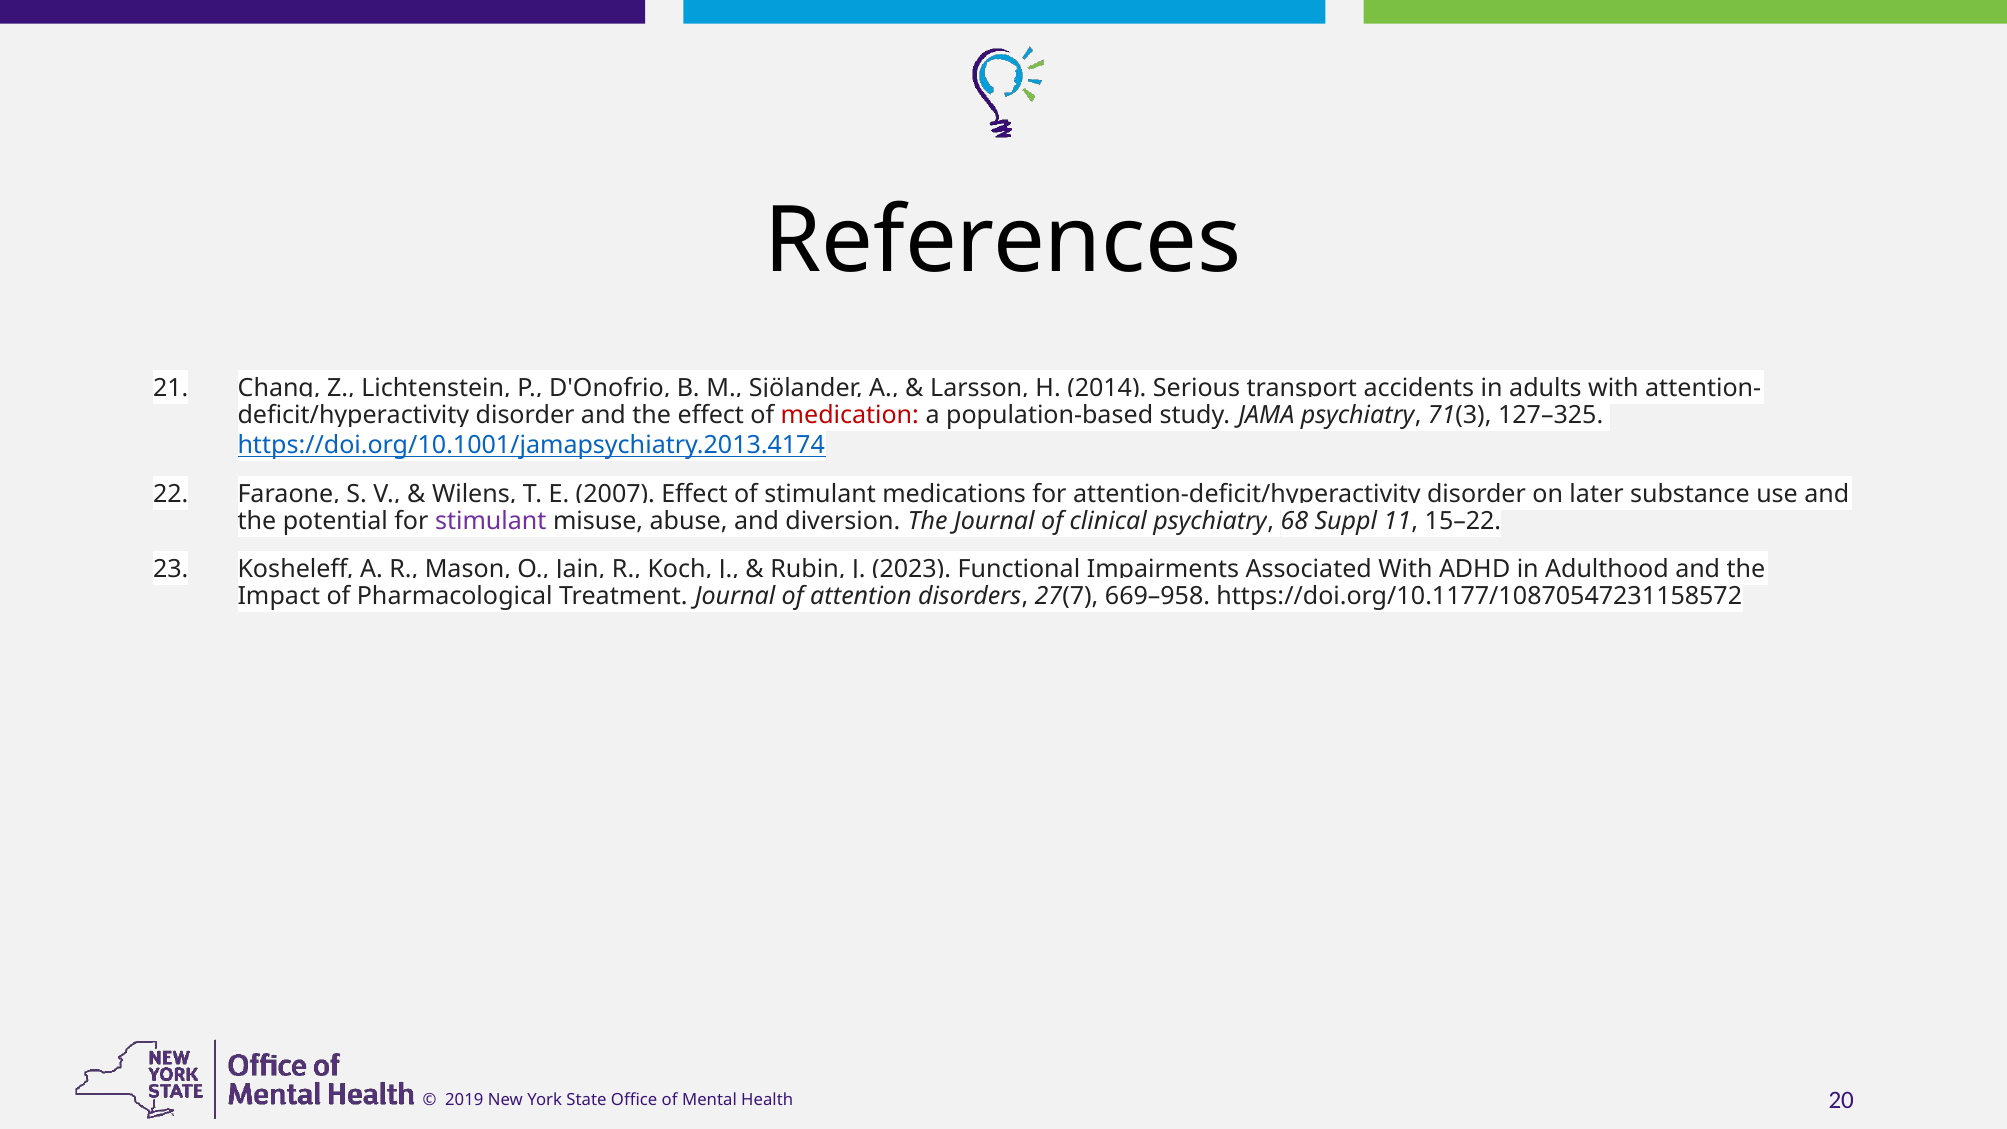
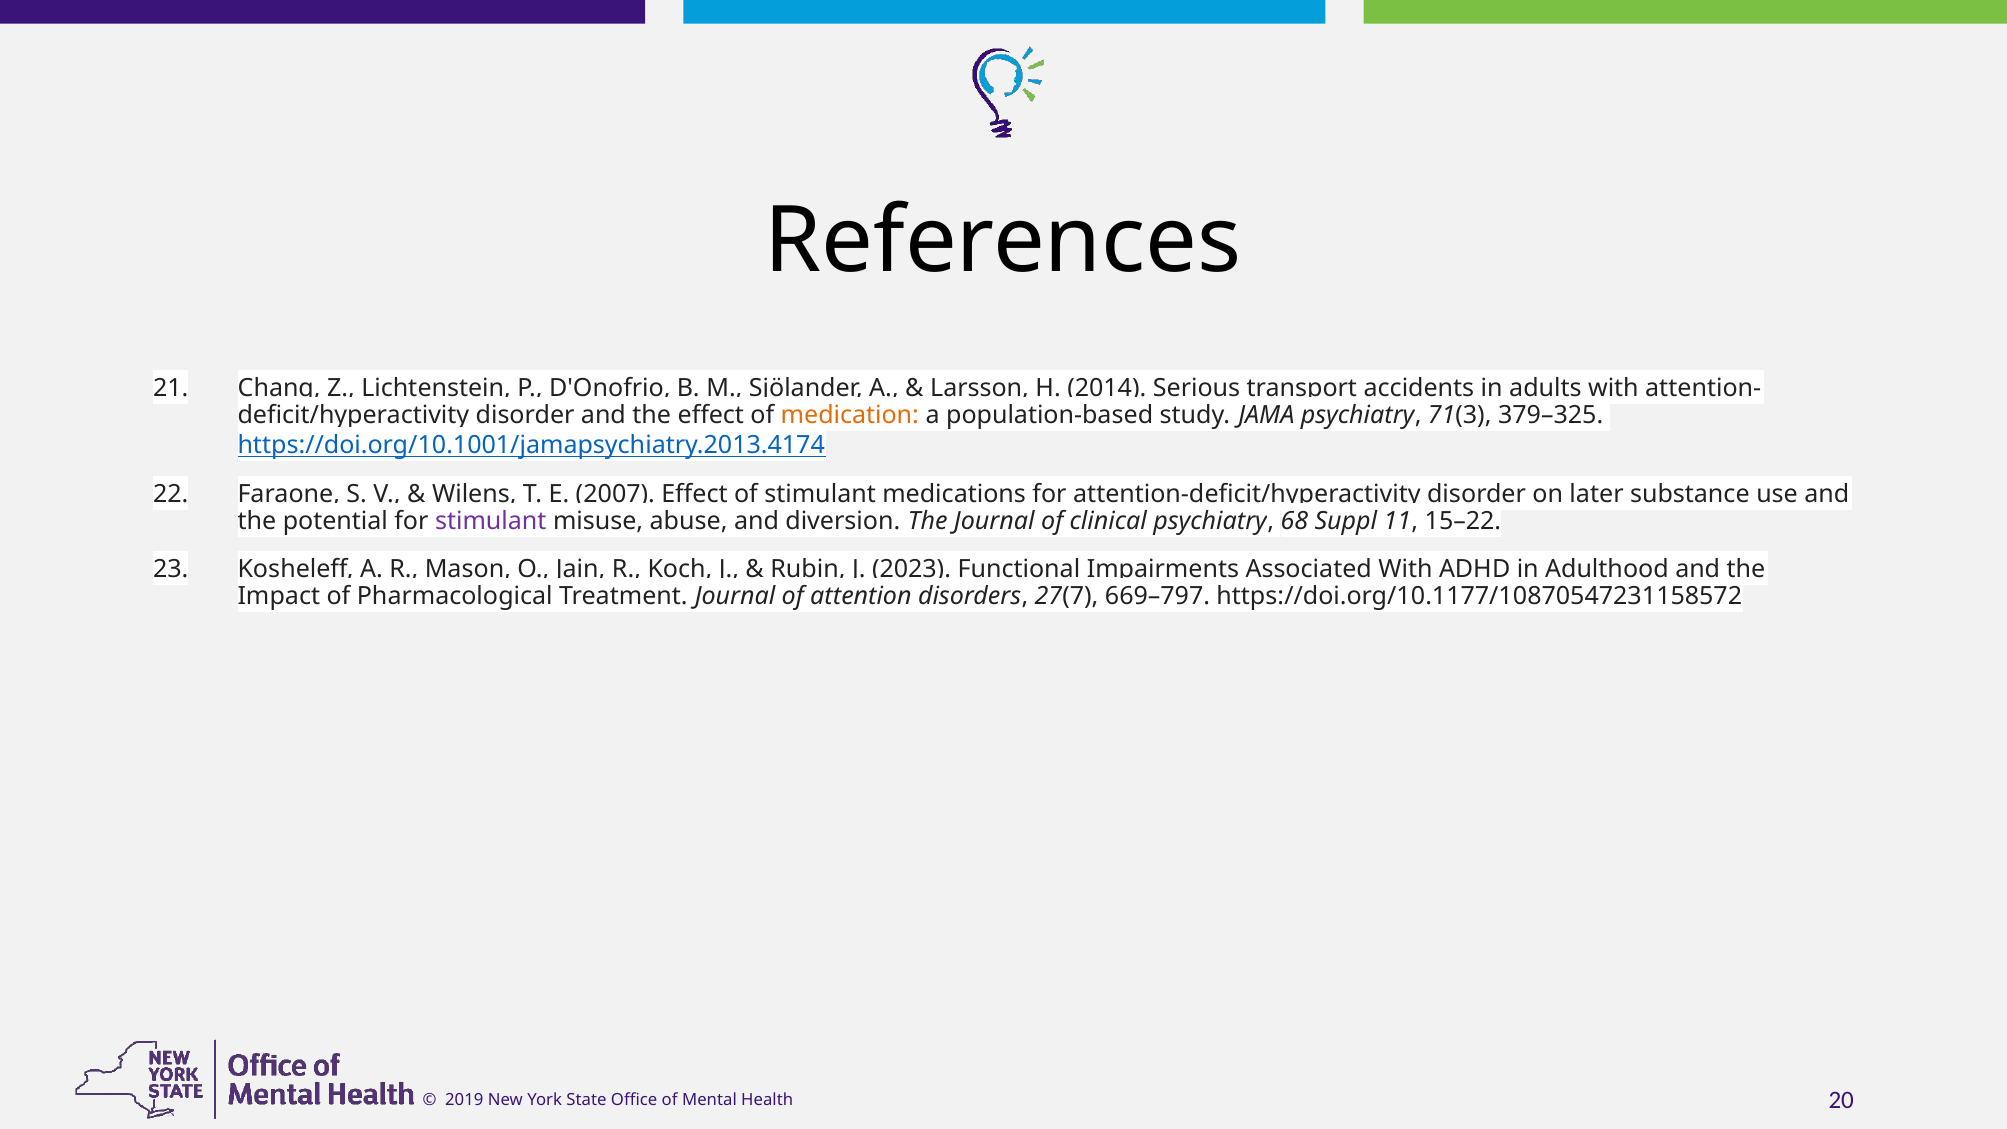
medication colour: red -> orange (850, 415)
127–325: 127–325 -> 379–325 (1551, 415)
669–958: 669–958 -> 669–797 (1158, 596)
